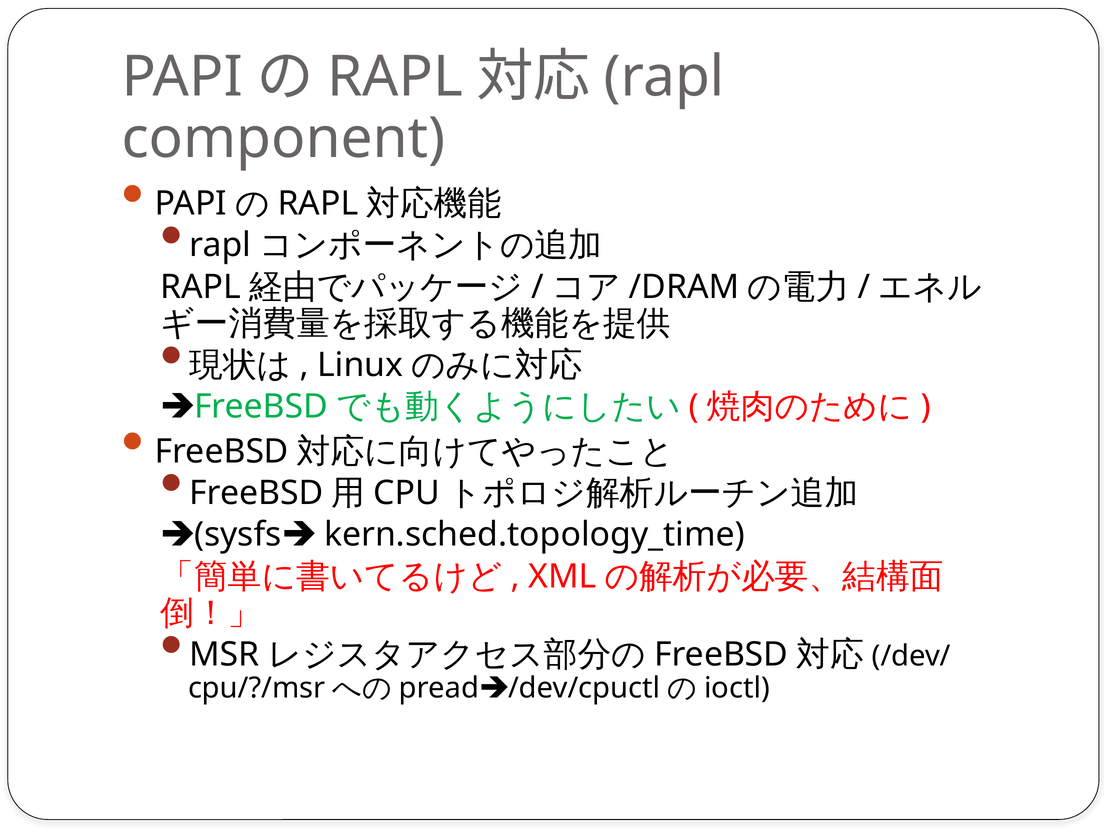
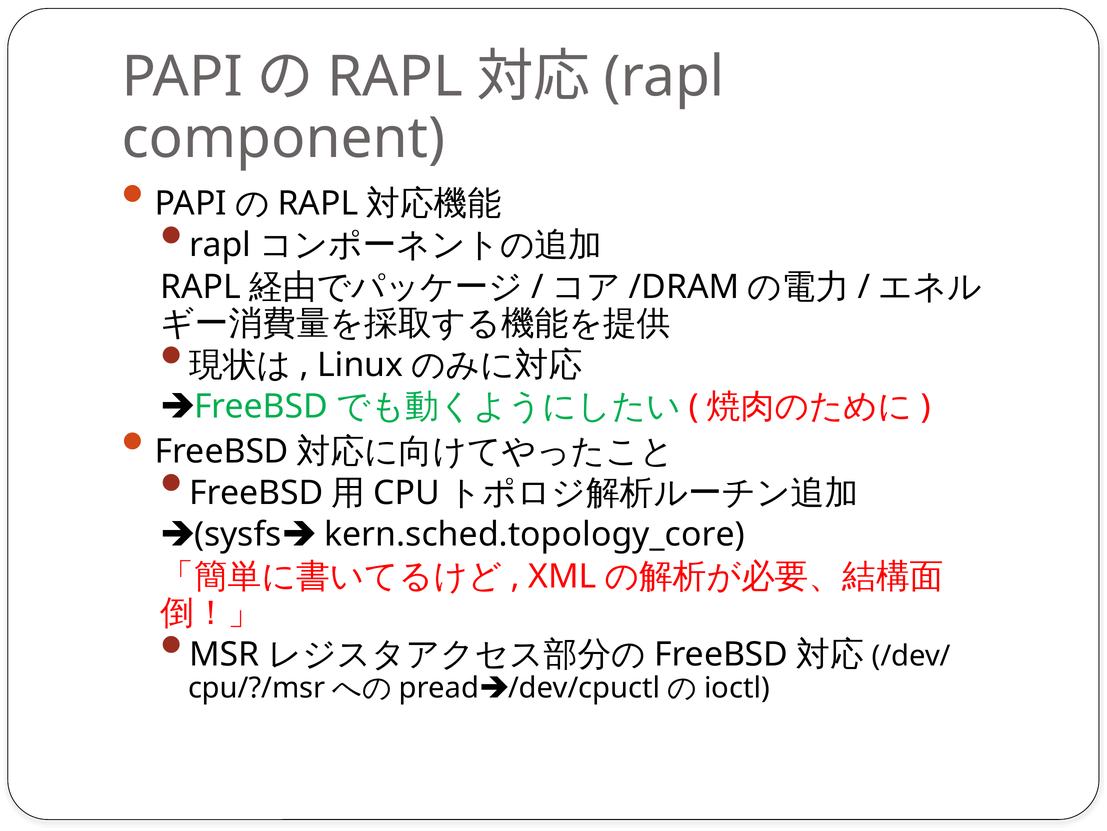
kern.sched.topology_time: kern.sched.topology_time -> kern.sched.topology_core (534, 534)
